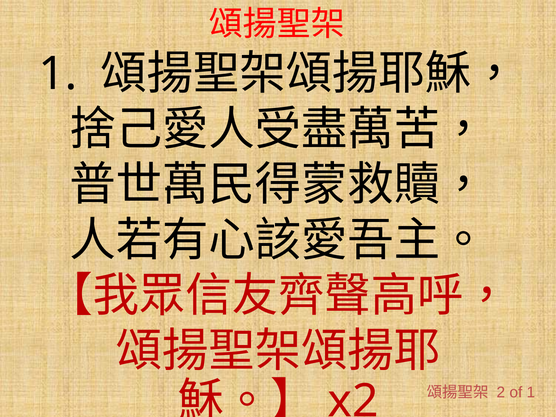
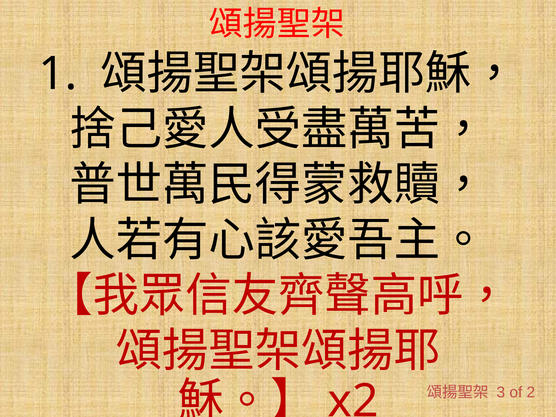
2: 2 -> 3 (501, 392)
of 1: 1 -> 2 (531, 392)
